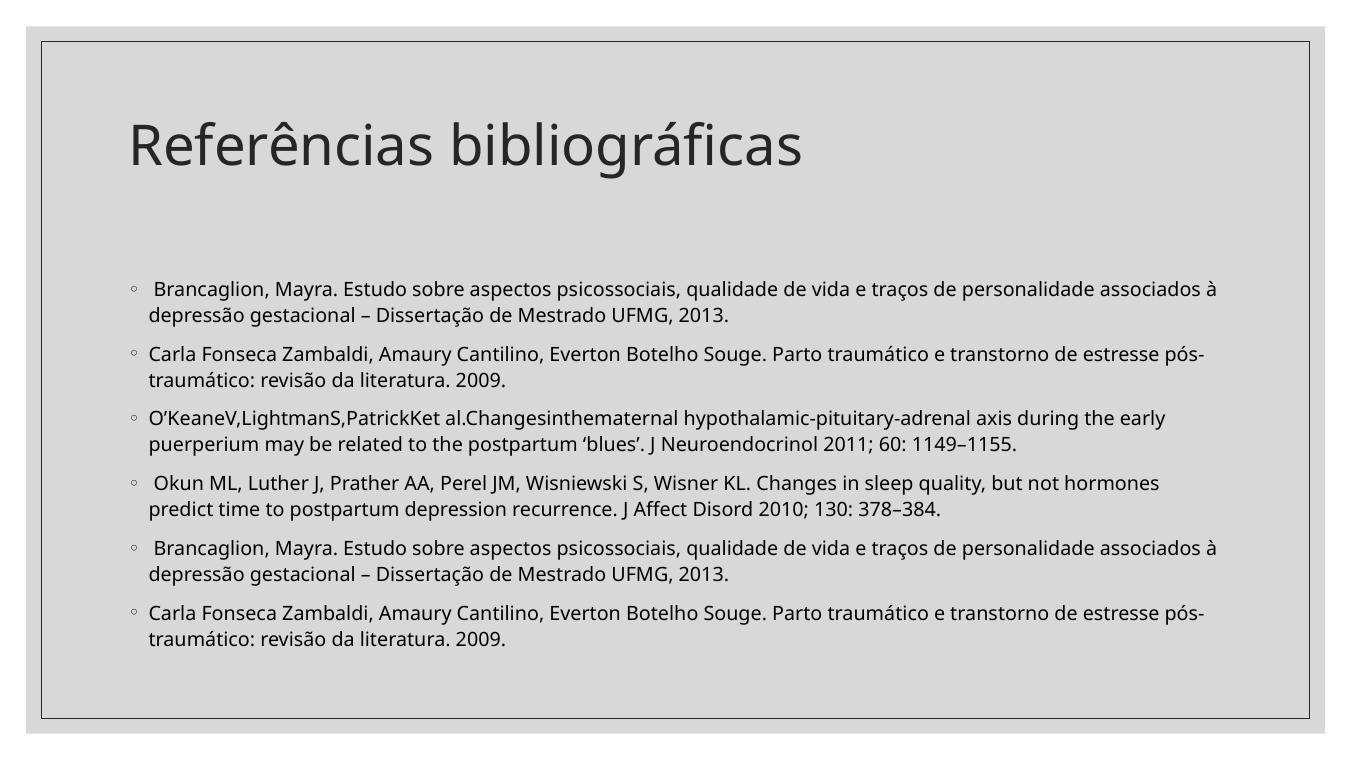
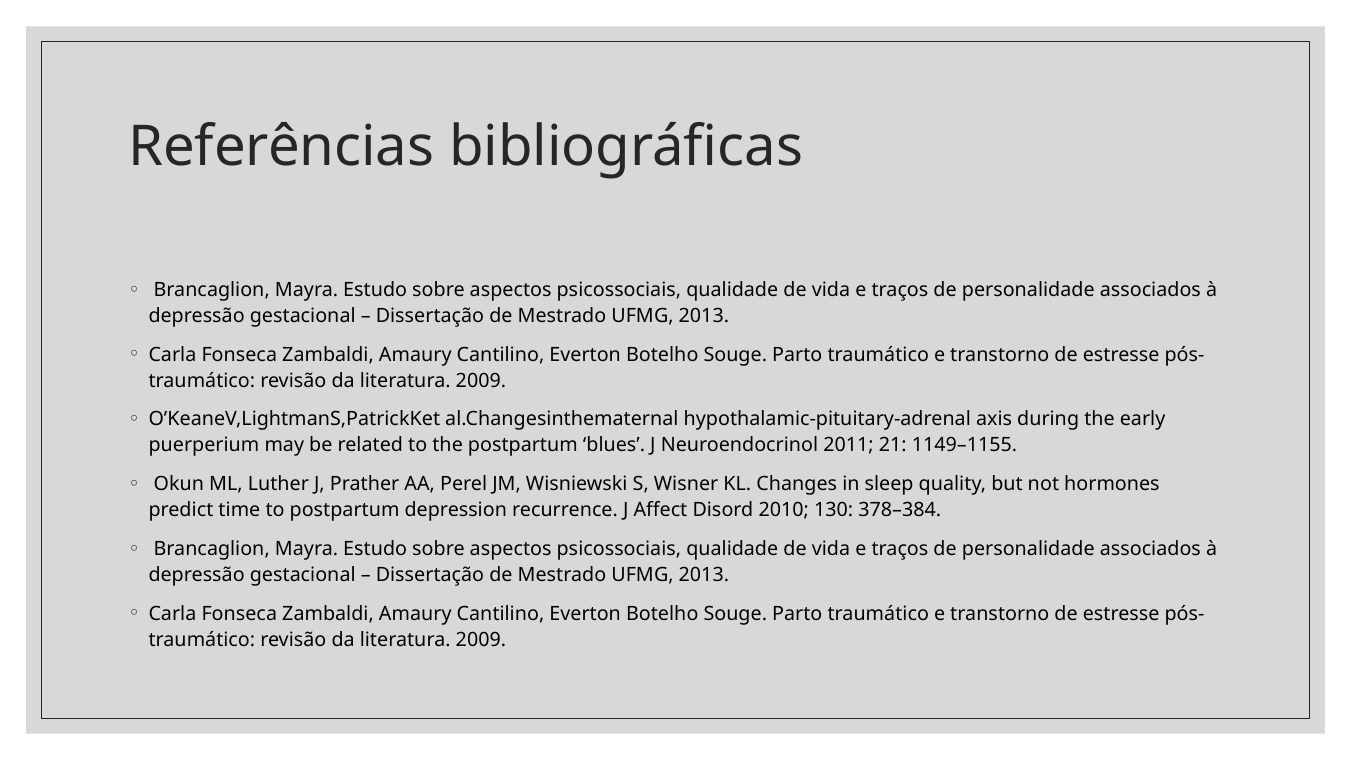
60: 60 -> 21 (893, 445)
